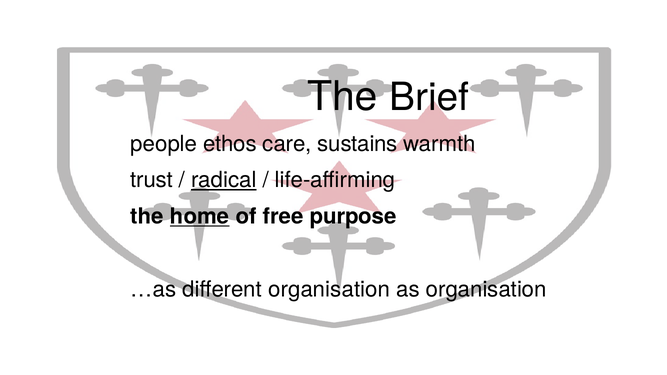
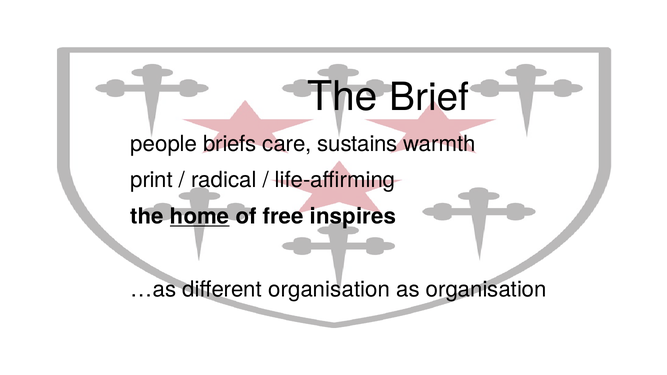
ethos: ethos -> briefs (230, 144)
trust: trust -> print (152, 180)
radical underline: present -> none (224, 180)
purpose: purpose -> inspires (353, 217)
